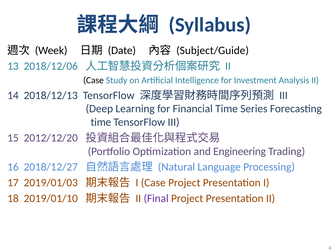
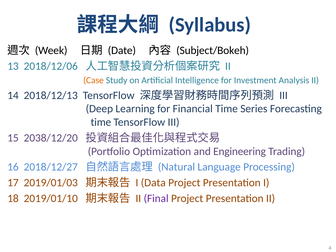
Subject/Guide: Subject/Guide -> Subject/Bokeh (213, 51)
Case colour: black -> orange (93, 80)
2012/12/20: 2012/12/20 -> 2038/12/20 (51, 138)
I Case: Case -> Data (153, 183)
